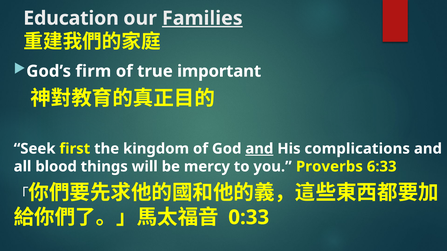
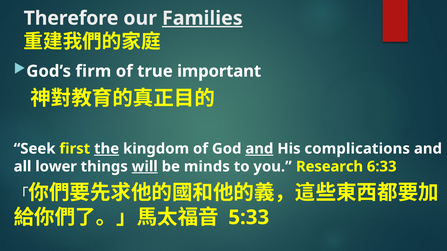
Education: Education -> Therefore (71, 18)
the underline: none -> present (107, 149)
blood: blood -> lower (56, 167)
will underline: none -> present (145, 167)
mercy: mercy -> minds (207, 167)
Proverbs: Proverbs -> Research (330, 167)
0:33: 0:33 -> 5:33 (249, 218)
